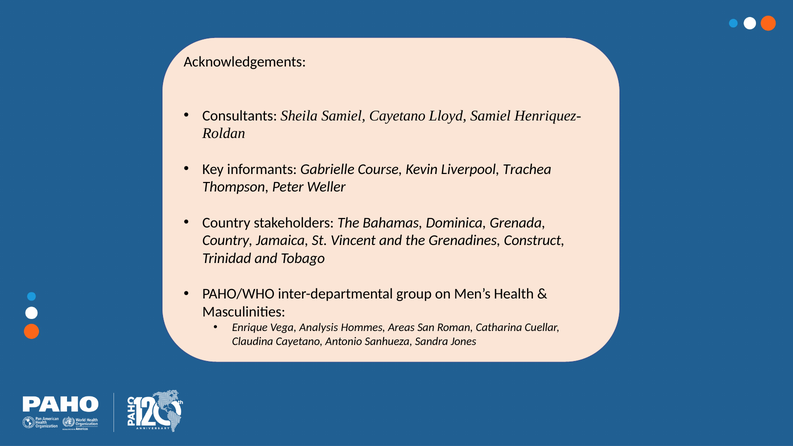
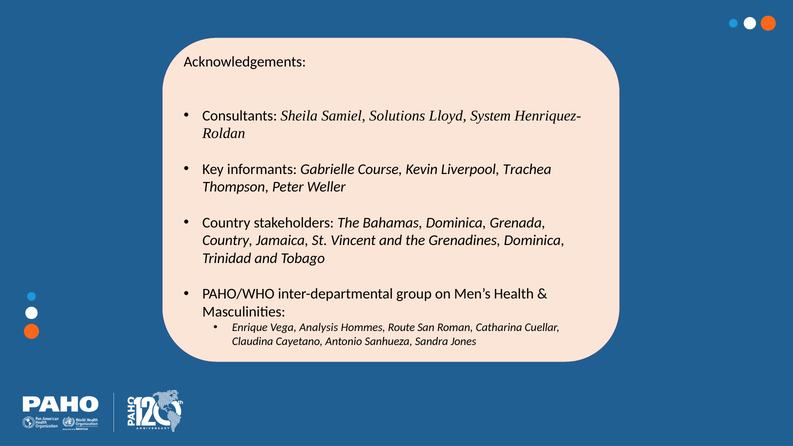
Samiel Cayetano: Cayetano -> Solutions (397, 116)
Lloyd Samiel: Samiel -> System (491, 116)
Grenadines Construct: Construct -> Dominica (534, 241)
Areas: Areas -> Route (401, 328)
